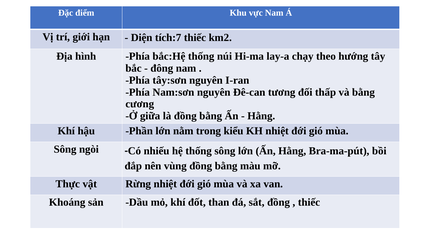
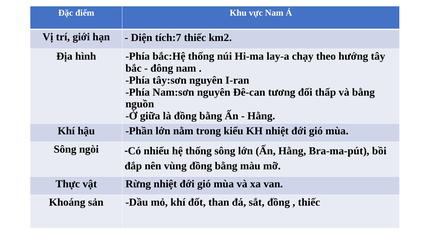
cương: cương -> nguồn (140, 104)
